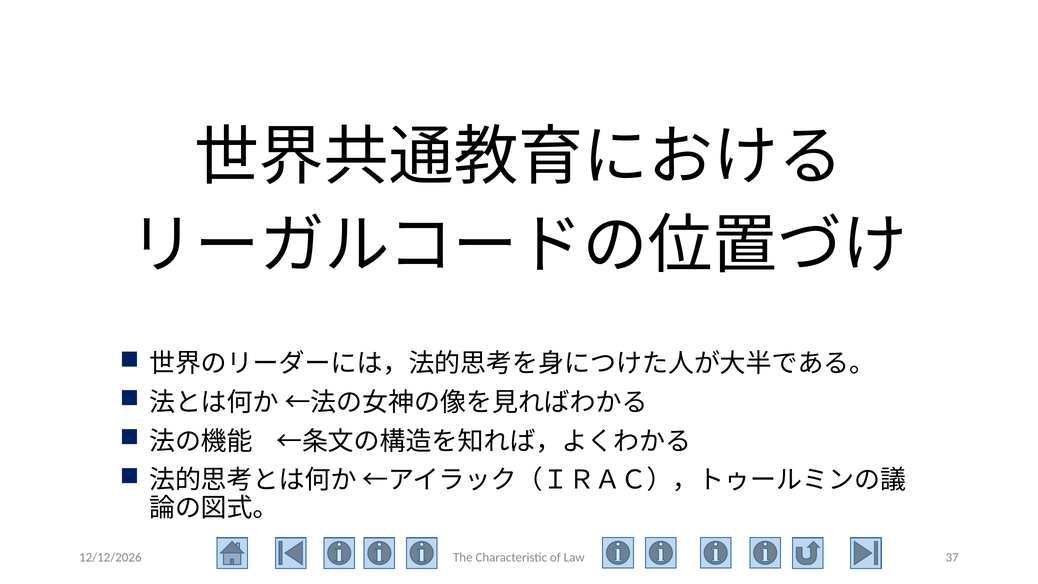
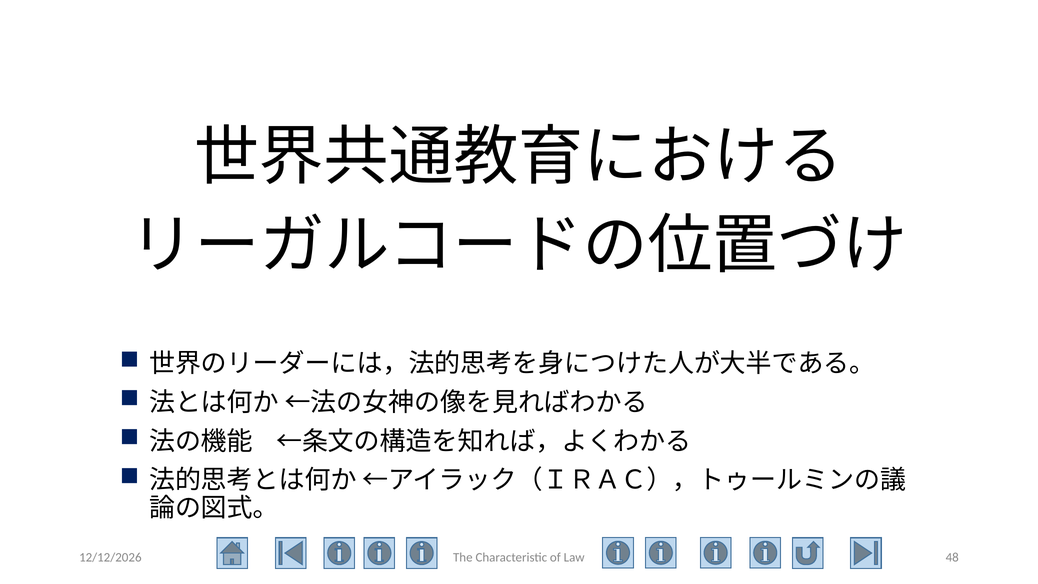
37: 37 -> 48 (952, 557)
